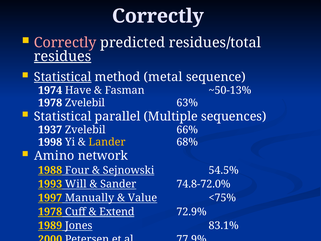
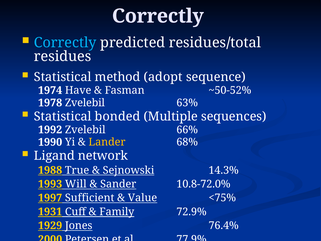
Correctly colour: pink -> light blue (65, 43)
residues underline: present -> none (63, 56)
Statistical underline: present -> none (63, 77)
metal: metal -> adopt (163, 77)
~50-13%: ~50-13% -> ~50-52% (230, 90)
parallel: parallel -> bonded (117, 116)
1937: 1937 -> 1992 (50, 130)
1998: 1998 -> 1990 (50, 142)
Amino: Amino -> Ligand (54, 156)
Four: Four -> True (77, 170)
54.5%: 54.5% -> 14.3% (224, 170)
74.8-72.0%: 74.8-72.0% -> 10.8-72.0% (203, 184)
Manually: Manually -> Sufficient (90, 198)
1978: 1978 -> 1931 (50, 212)
Extend: Extend -> Family (117, 212)
1989: 1989 -> 1929 (50, 225)
83.1%: 83.1% -> 76.4% (224, 225)
